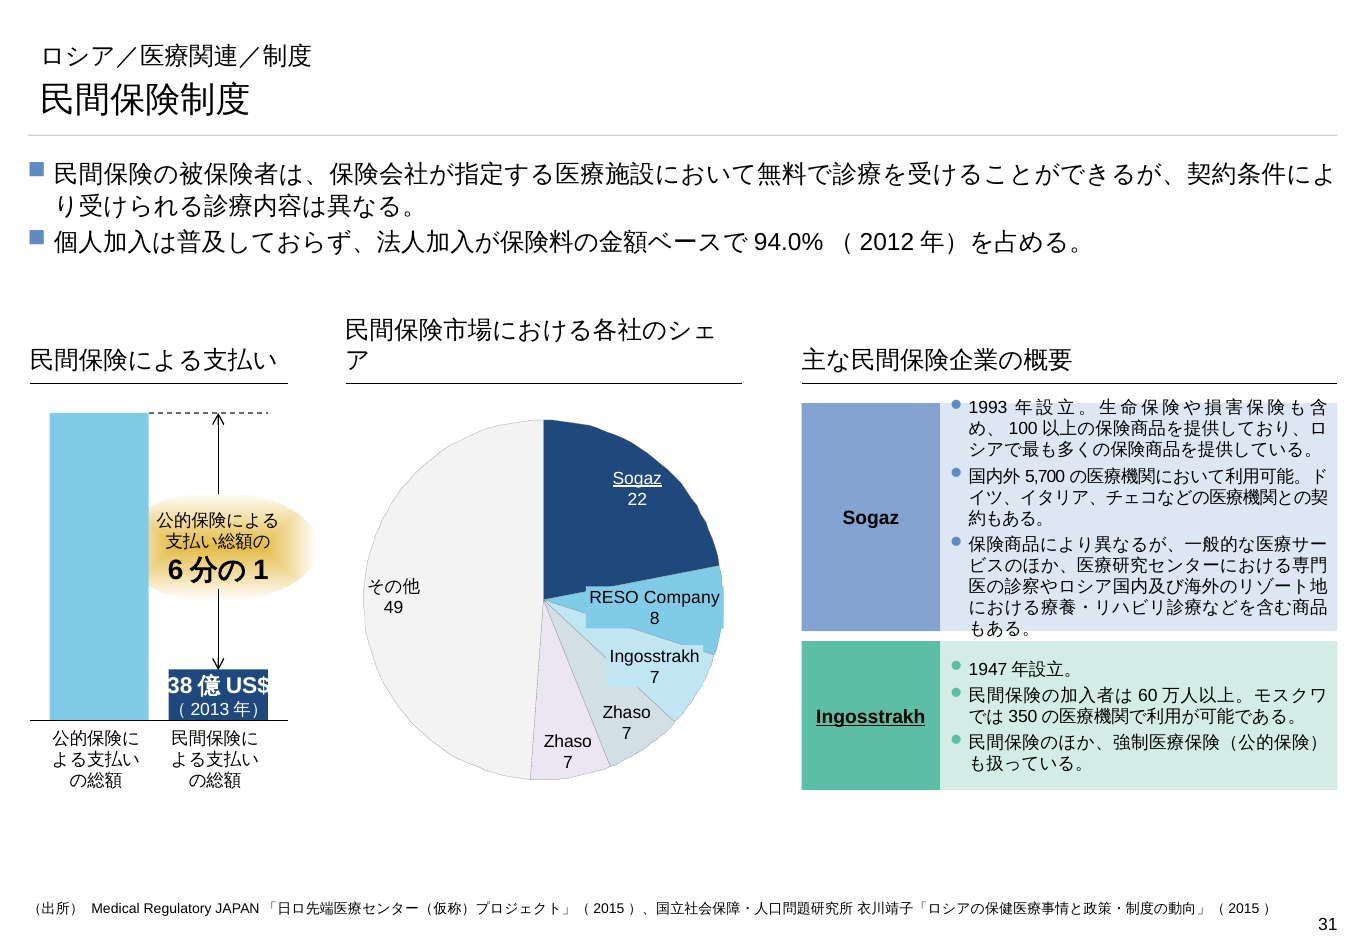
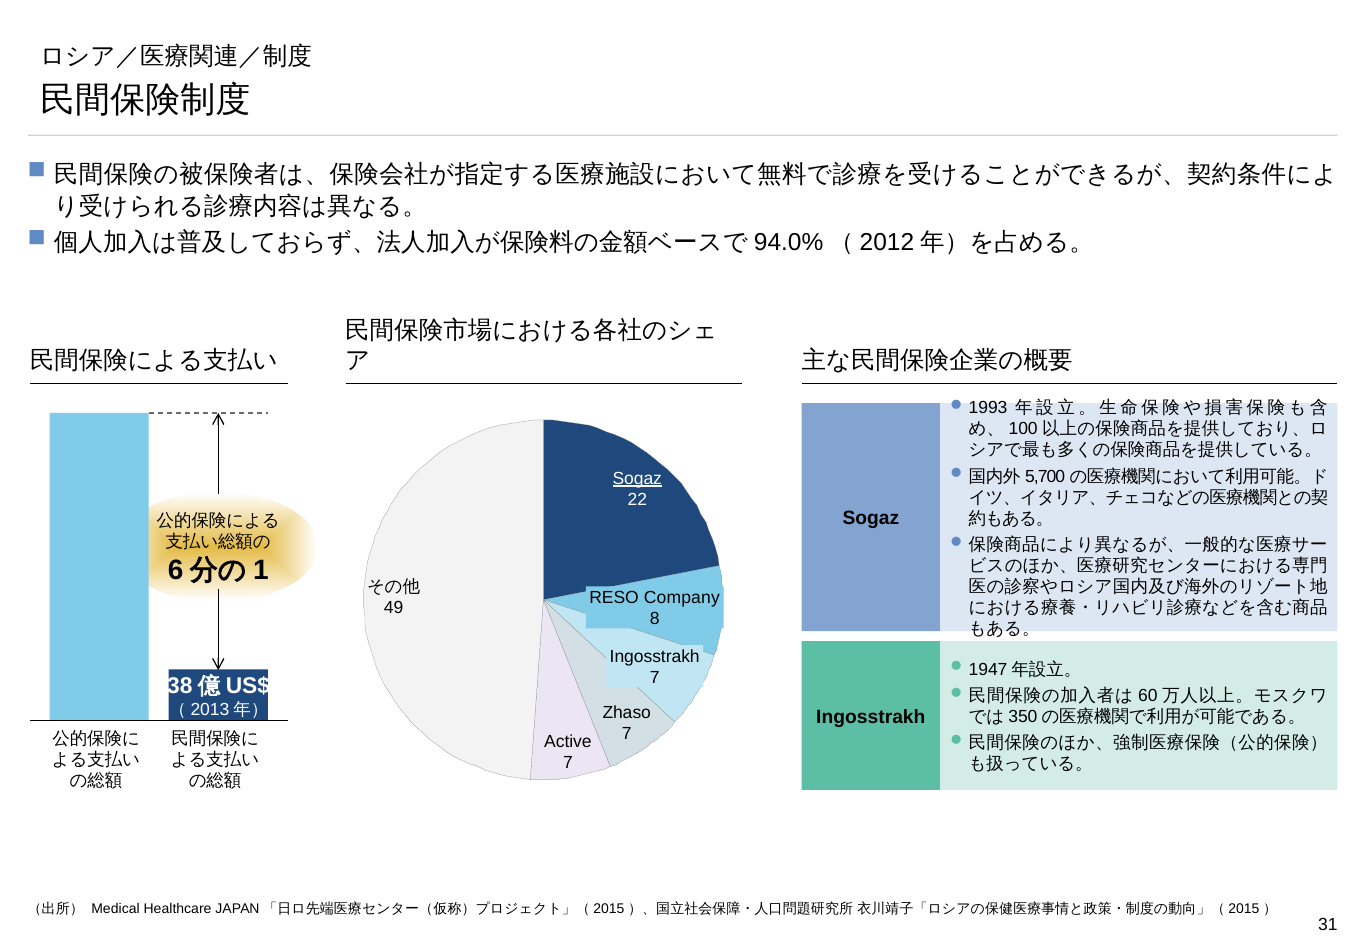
Ingosstrakh underline: present -> none (871, 717)
Zhaso: Zhaso -> Active (568, 742)
Regulatory: Regulatory -> Healthcare (178, 908)
